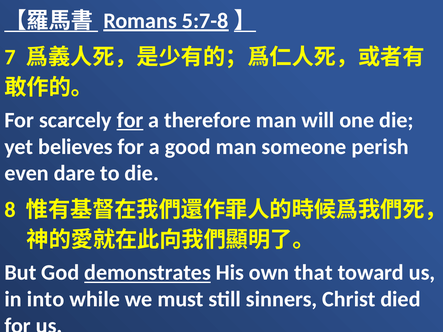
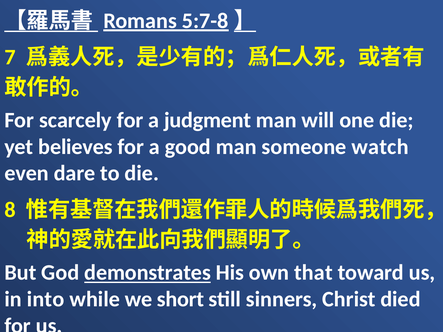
for underline: present -> none (130, 120)
therefore: therefore -> judgment (208, 120)
perish: perish -> watch (380, 147)
must: must -> short (181, 299)
